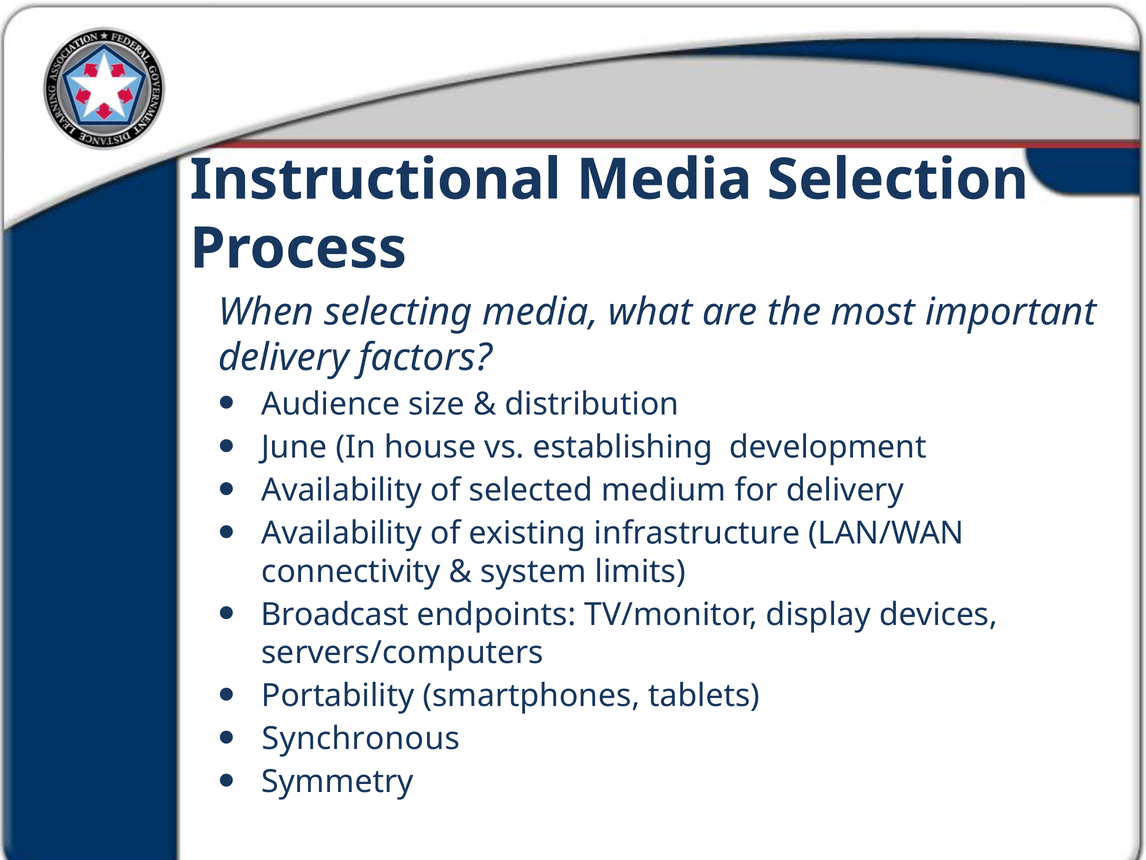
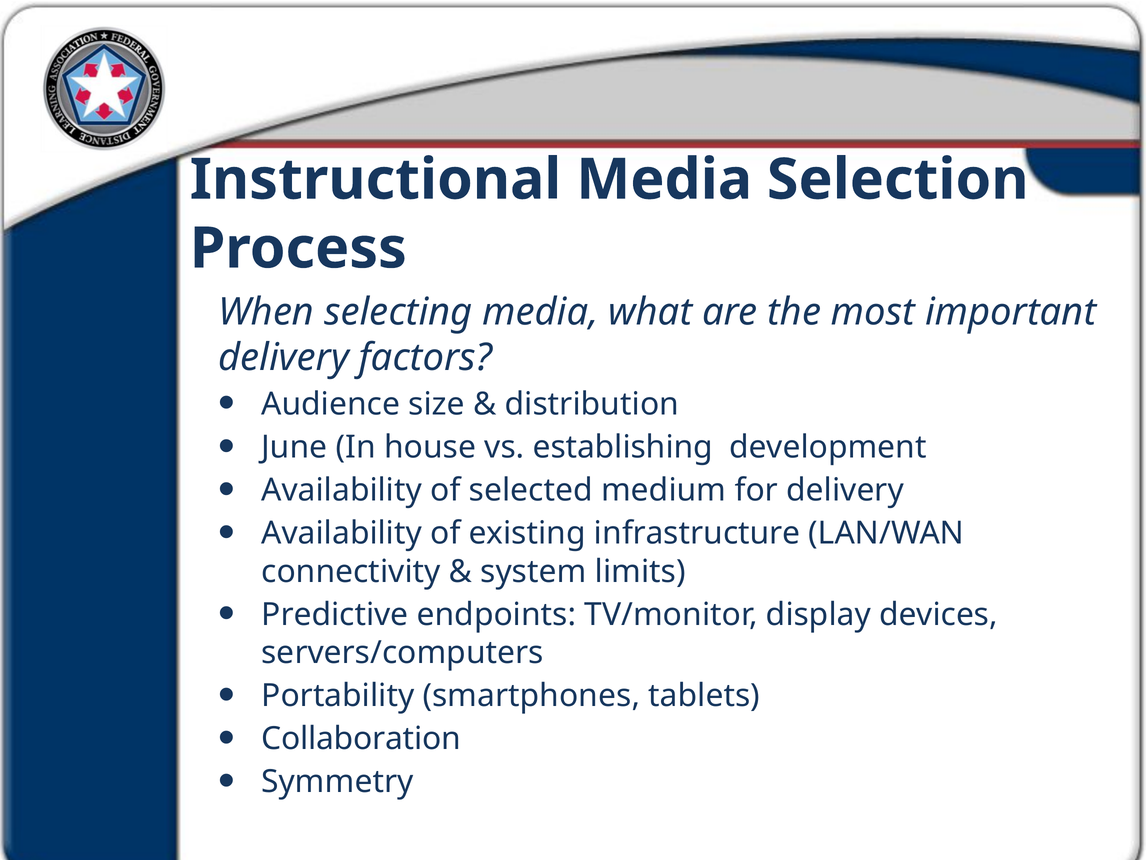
Broadcast: Broadcast -> Predictive (335, 614)
Synchronous: Synchronous -> Collaboration (361, 738)
